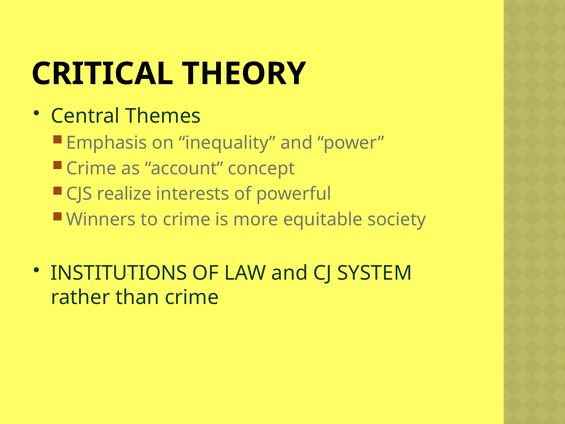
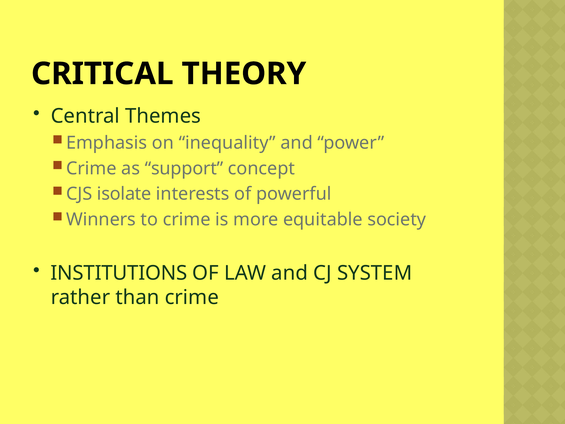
account: account -> support (184, 168)
realize: realize -> isolate (124, 194)
